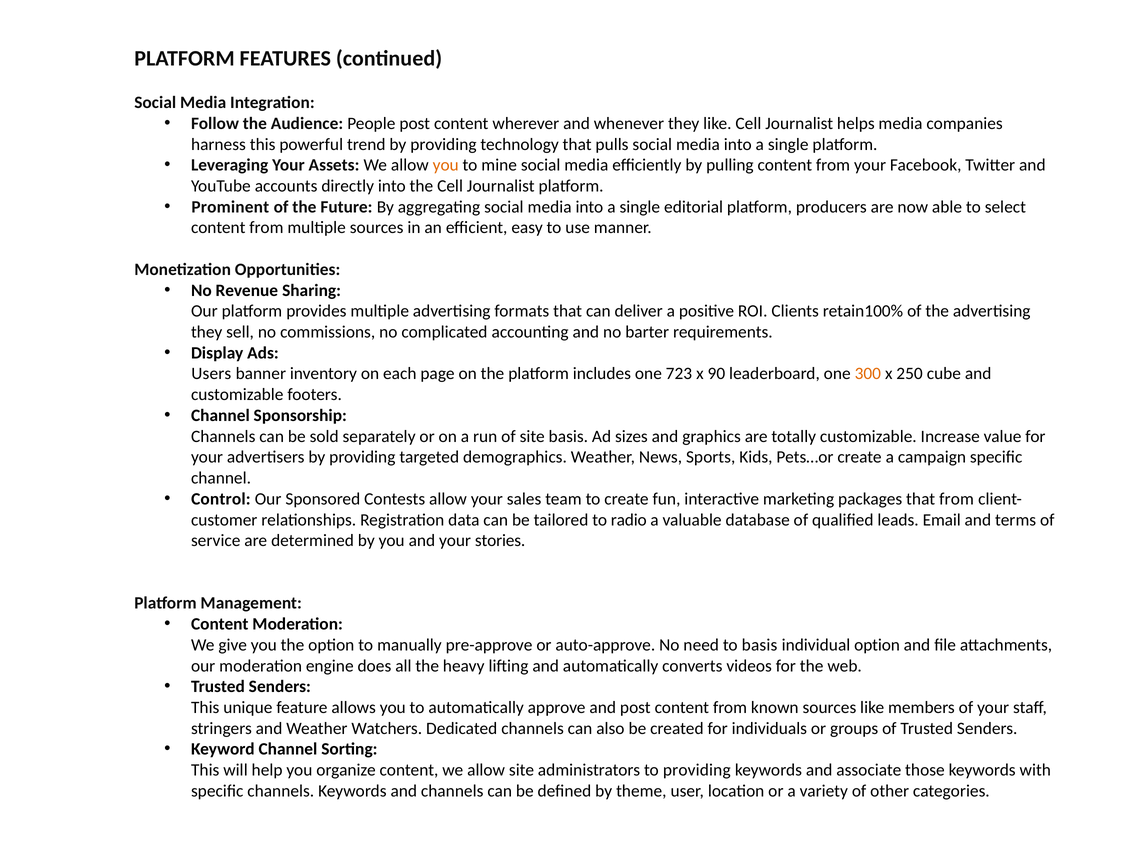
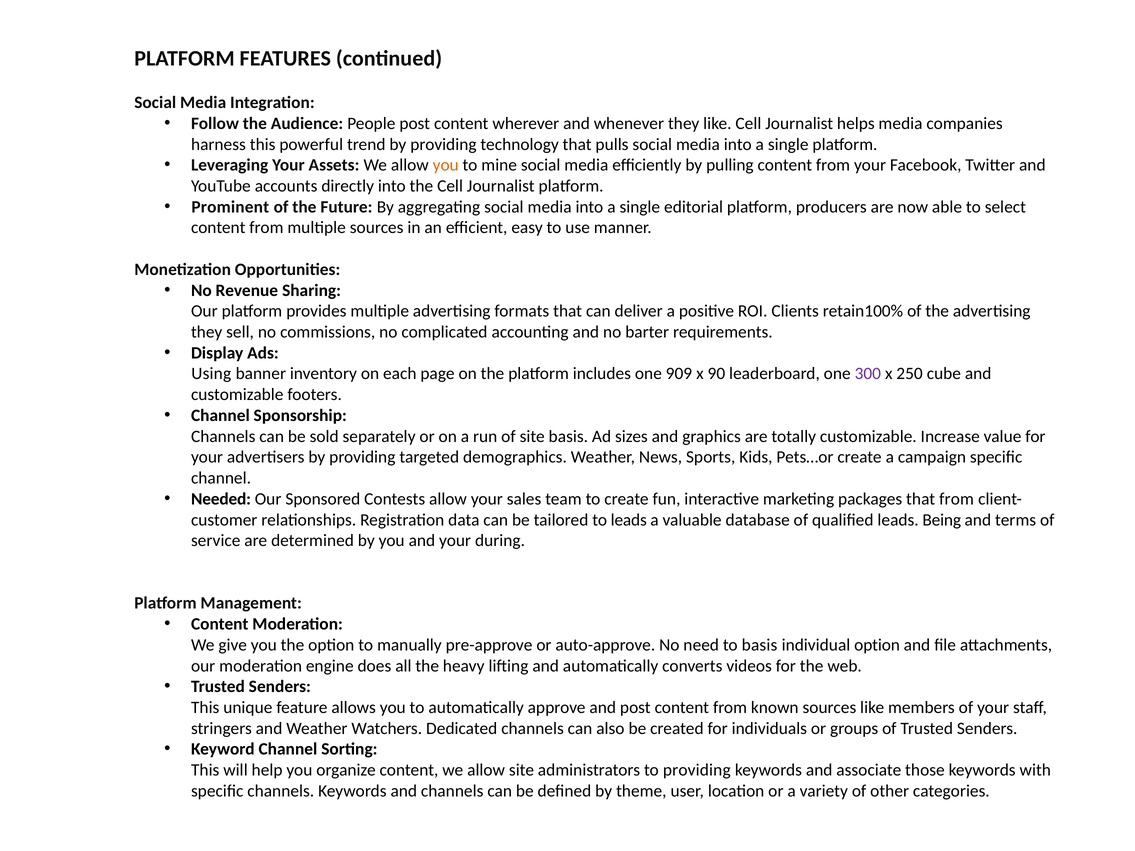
Users: Users -> Using (211, 374)
723: 723 -> 909 (679, 374)
300 colour: orange -> purple (868, 374)
Control: Control -> Needed (221, 499)
to radio: radio -> leads (629, 520)
Email: Email -> Being (942, 520)
stories: stories -> during (500, 541)
